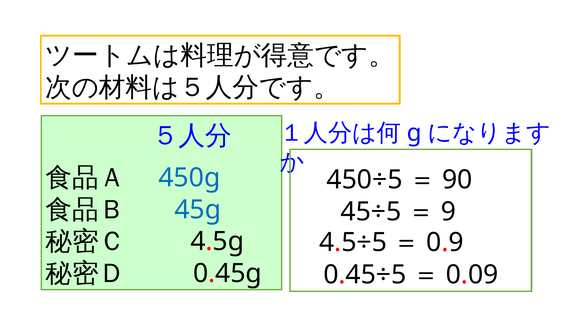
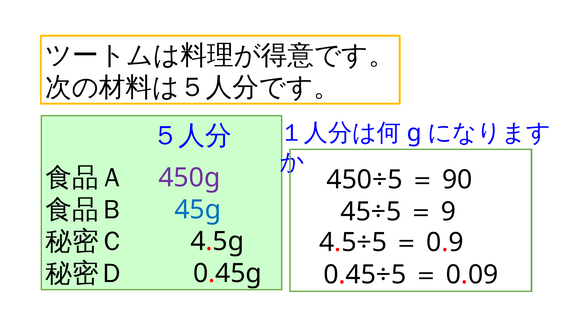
450g colour: blue -> purple (189, 178)
